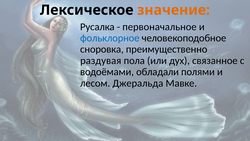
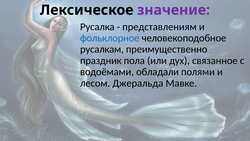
значение colour: orange -> purple (174, 10)
первоначальное: первоначальное -> представлениям (159, 27)
сноровка: сноровка -> русалкам (102, 49)
раздувая: раздувая -> праздник (101, 60)
